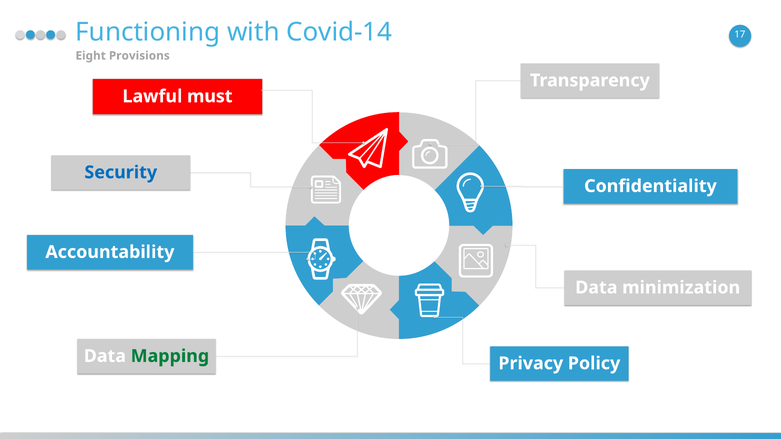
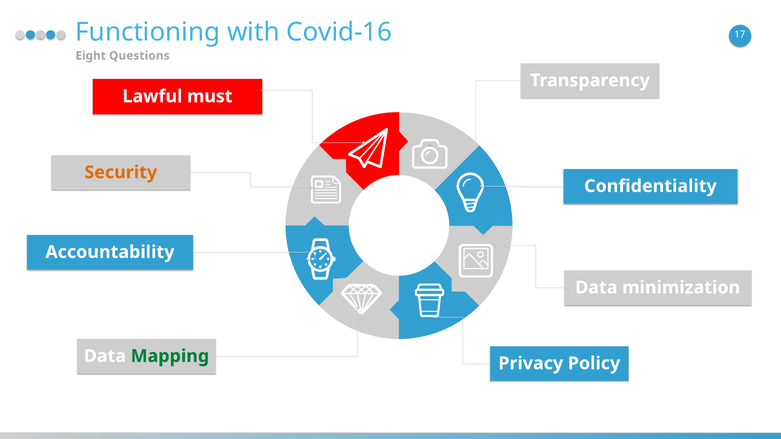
Covid-14: Covid-14 -> Covid-16 (339, 32)
Provisions: Provisions -> Questions (139, 56)
Security colour: blue -> orange (121, 172)
